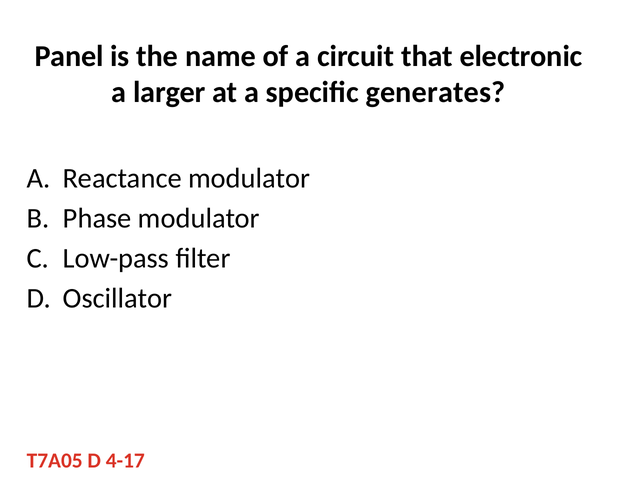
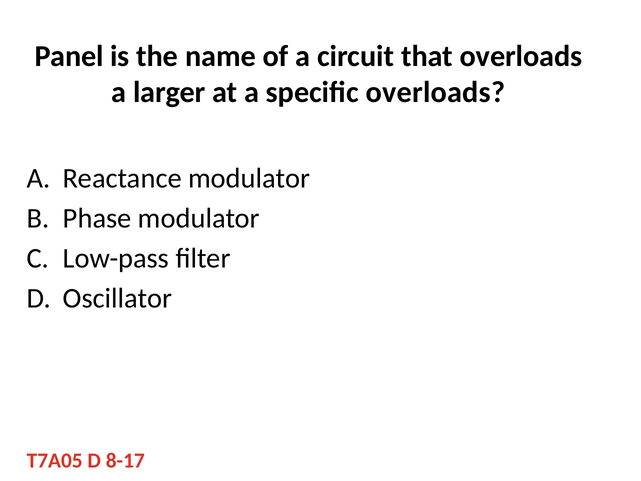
that electronic: electronic -> overloads (521, 56)
specific generates: generates -> overloads (435, 92)
4-17: 4-17 -> 8-17 (125, 460)
